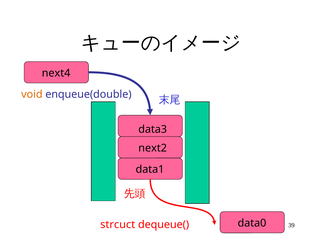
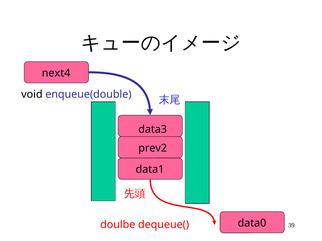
void colour: orange -> black (32, 95)
next2: next2 -> prev2 (153, 148)
strcuct: strcuct -> doulbe (118, 225)
